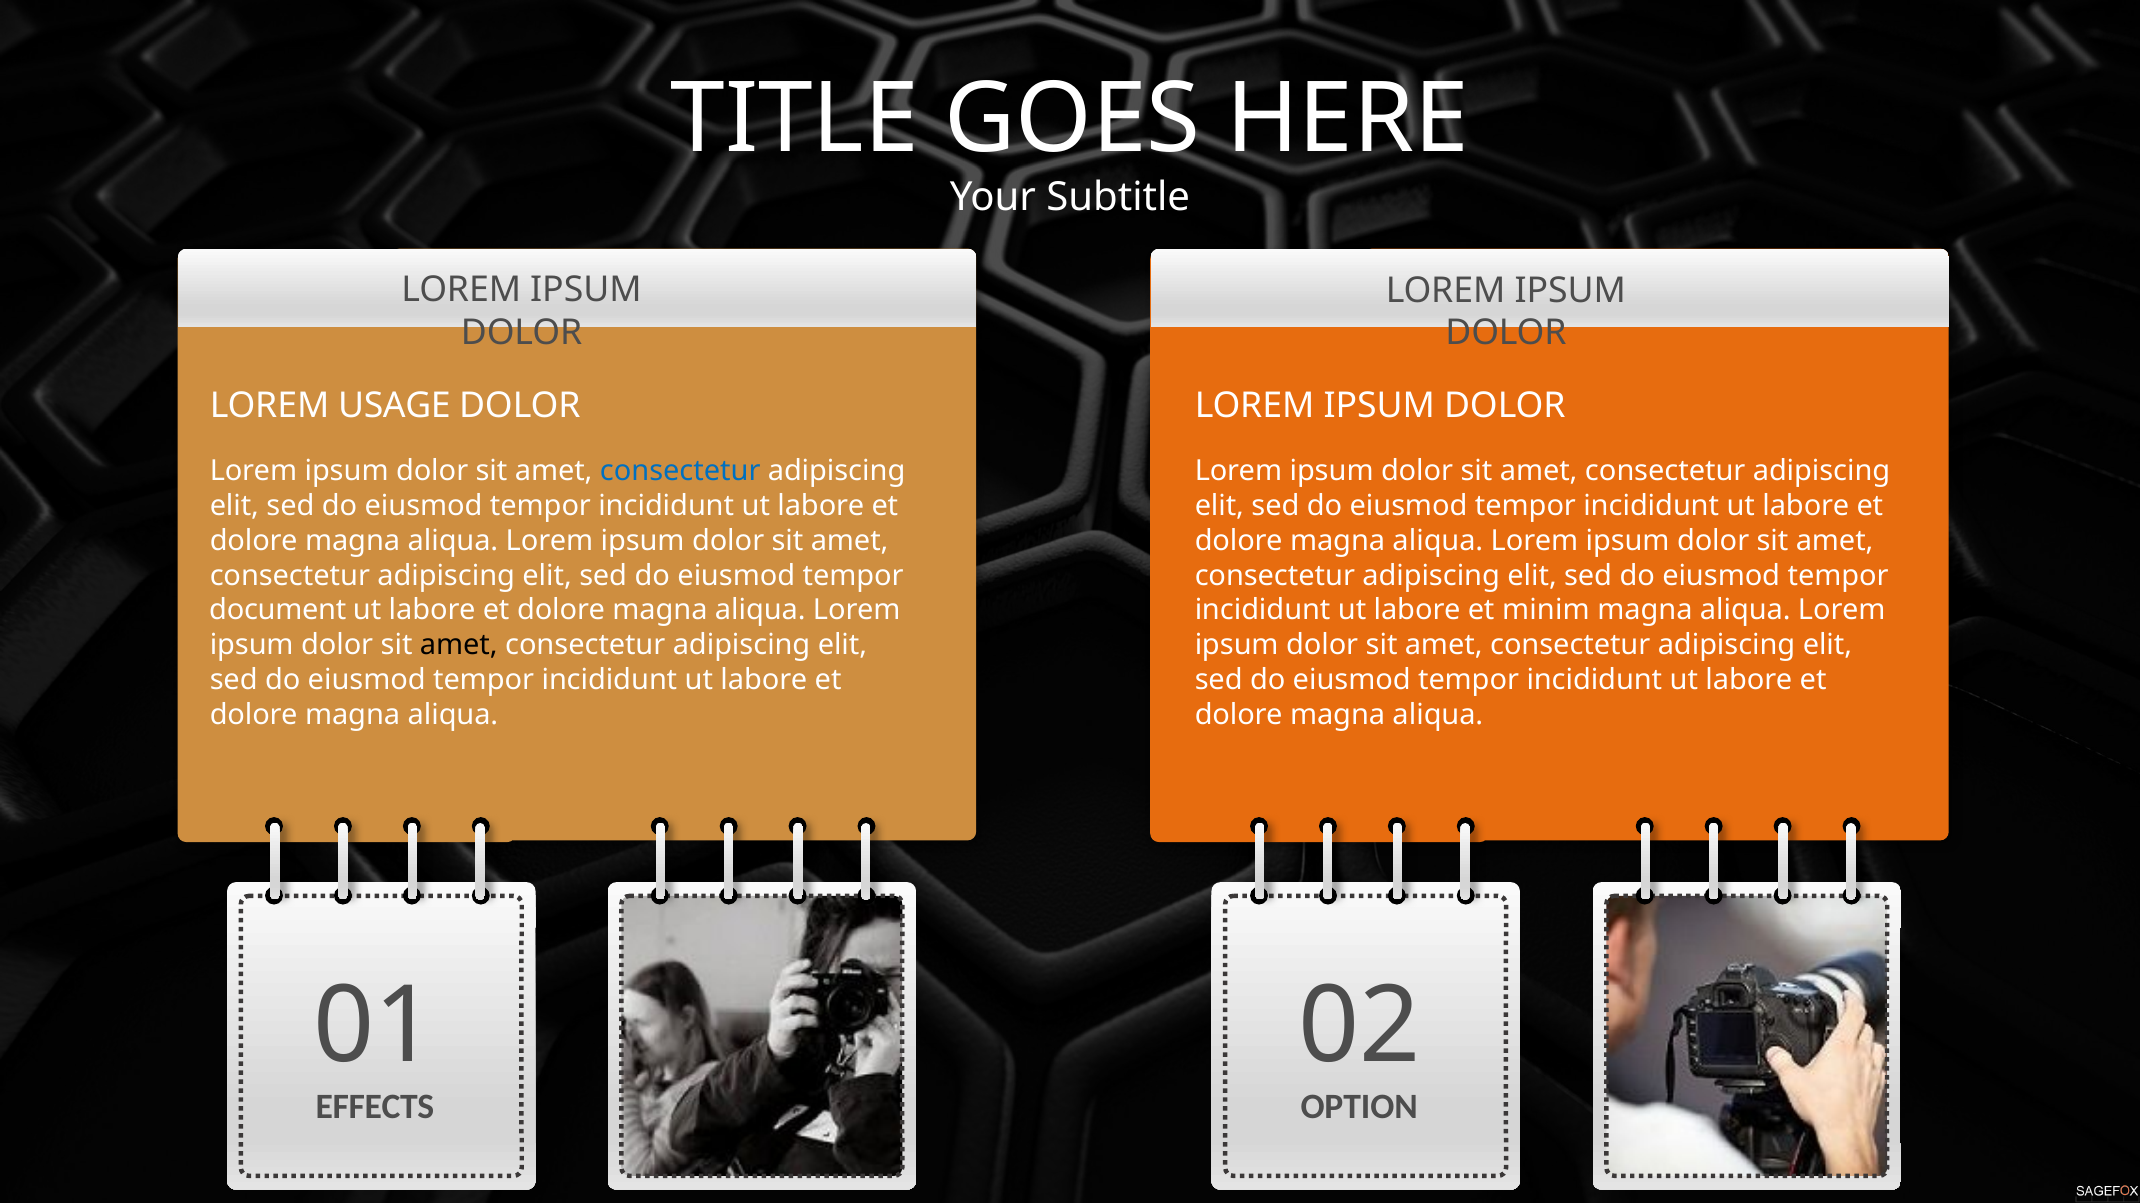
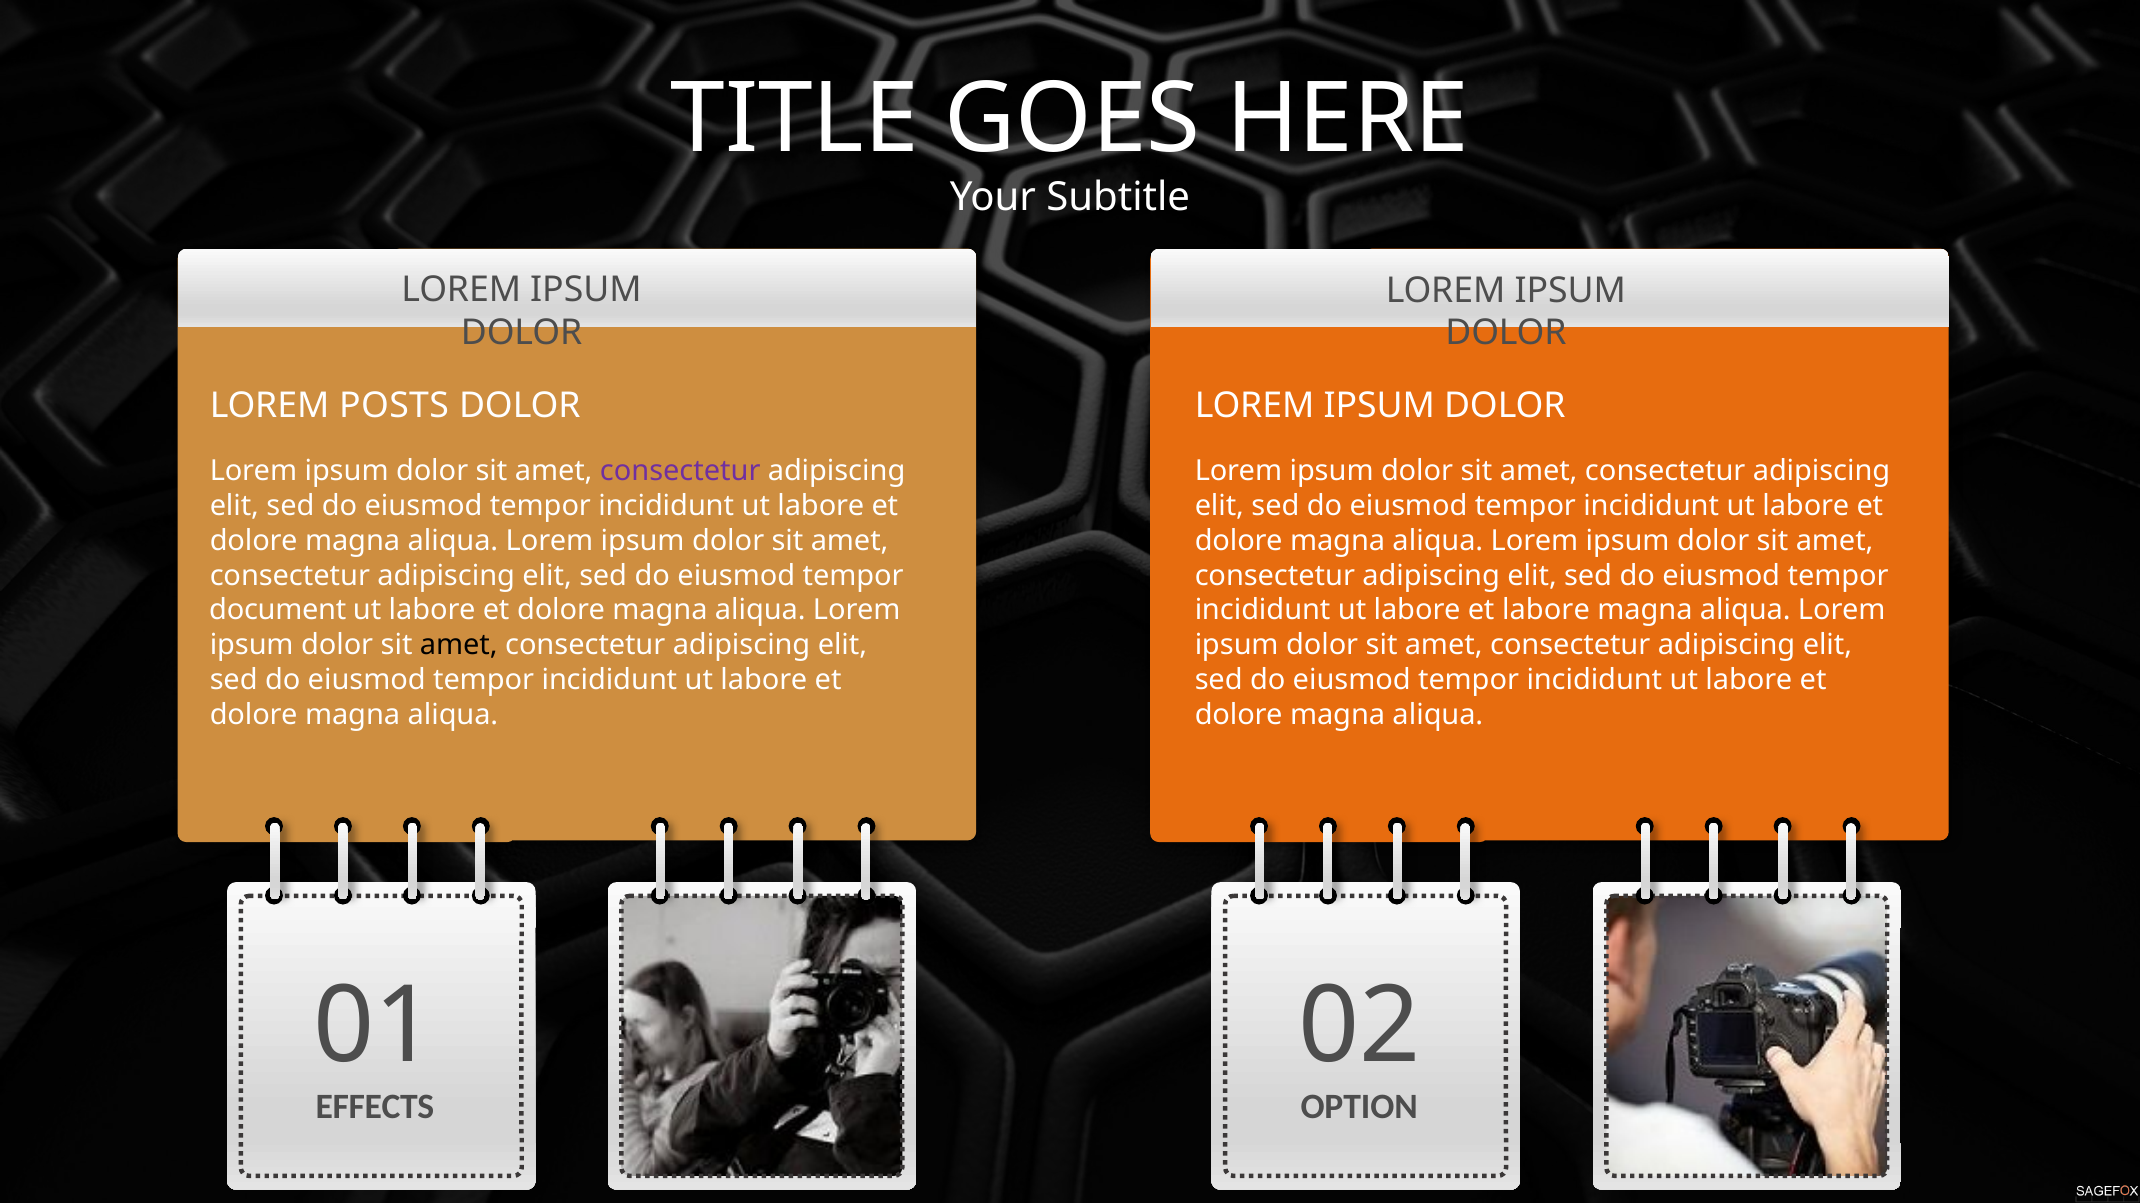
USAGE: USAGE -> POSTS (394, 406)
consectetur colour: blue -> purple (680, 471)
et minim: minim -> labore (1546, 611)
